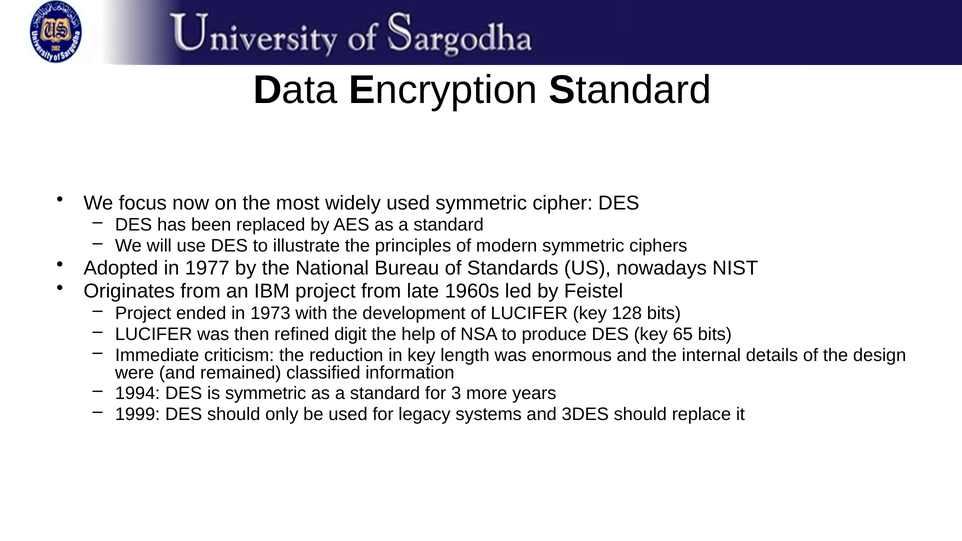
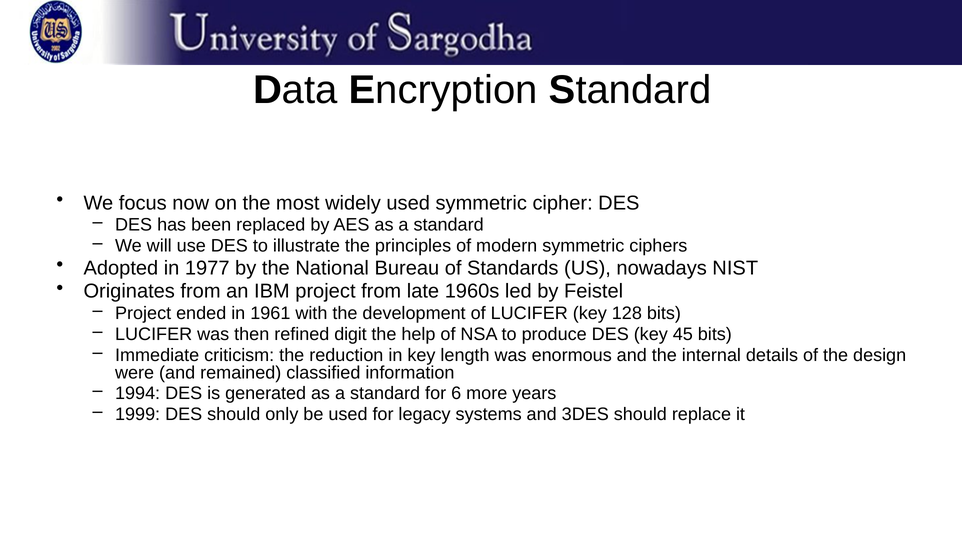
1973: 1973 -> 1961 (270, 313)
65: 65 -> 45 (683, 334)
is symmetric: symmetric -> generated (266, 394)
3: 3 -> 6 (456, 394)
